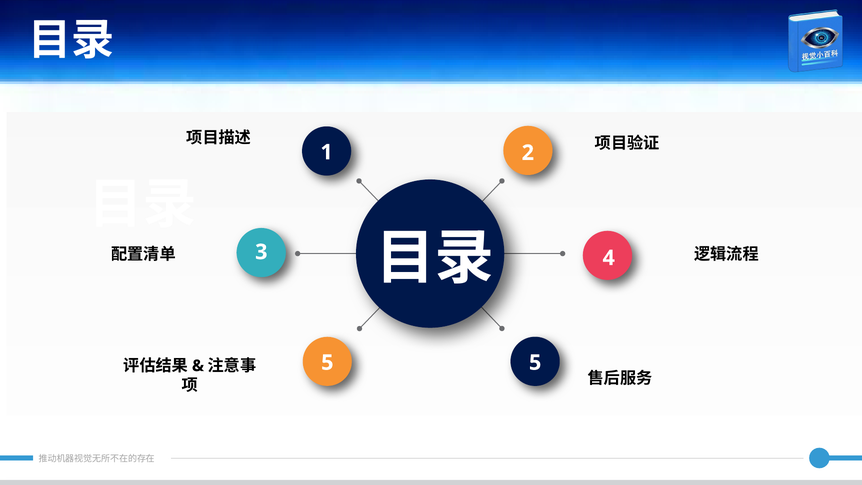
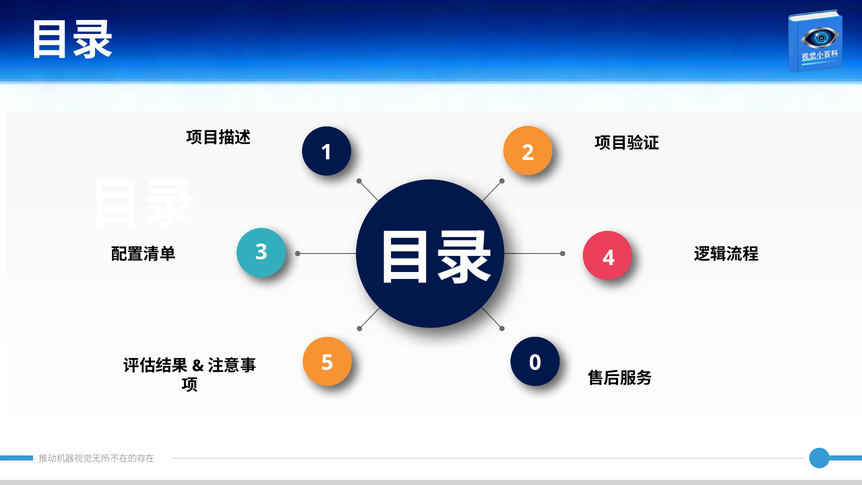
5 5: 5 -> 0 (535, 363)
